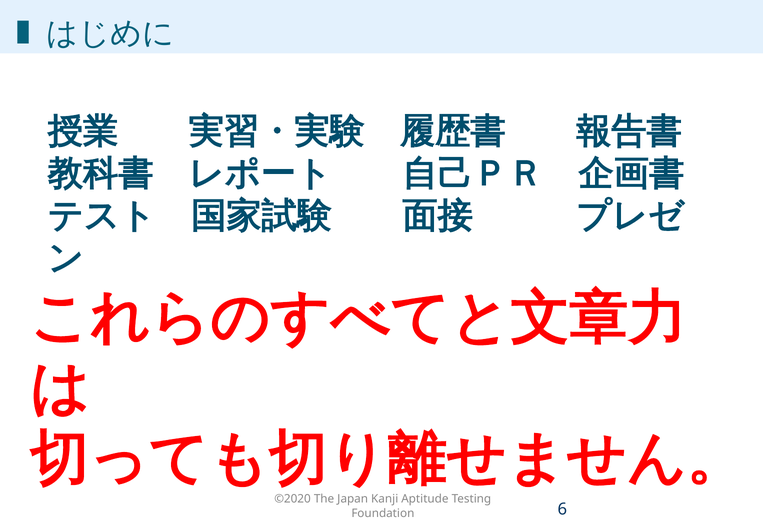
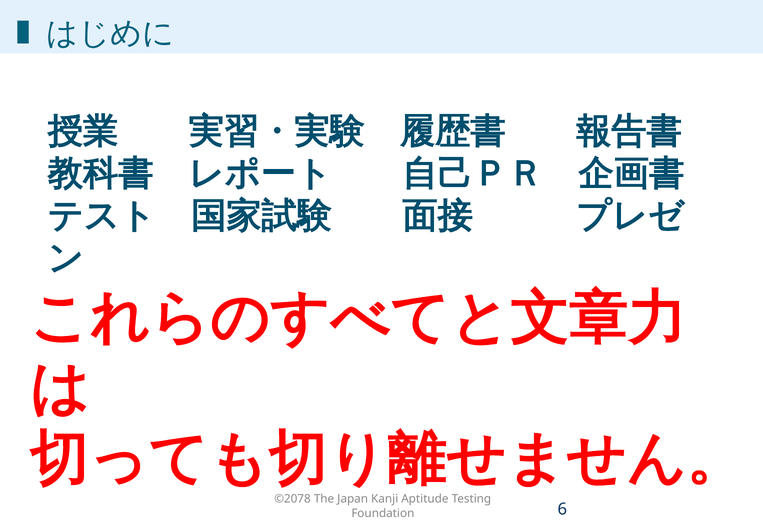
©2020: ©2020 -> ©2078 (293, 499)
